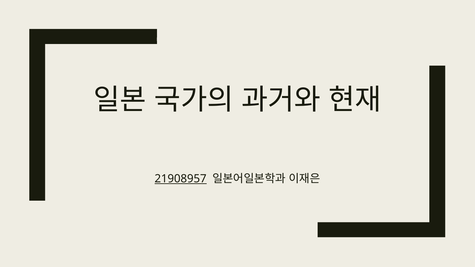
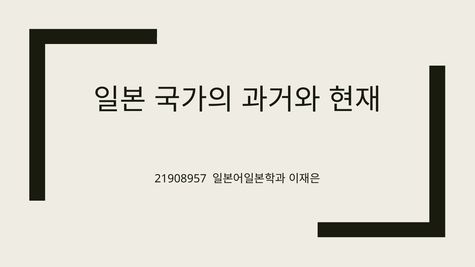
21908957 underline: present -> none (181, 179)
